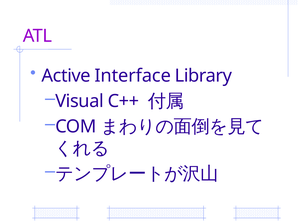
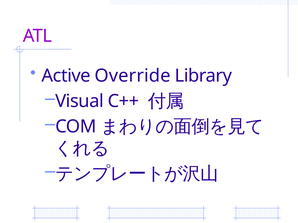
Interface: Interface -> Override (133, 76)
